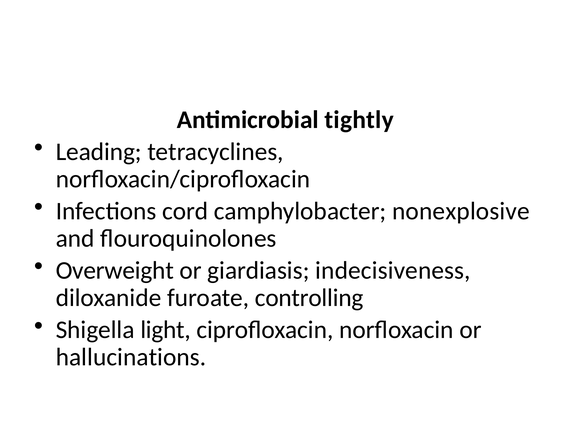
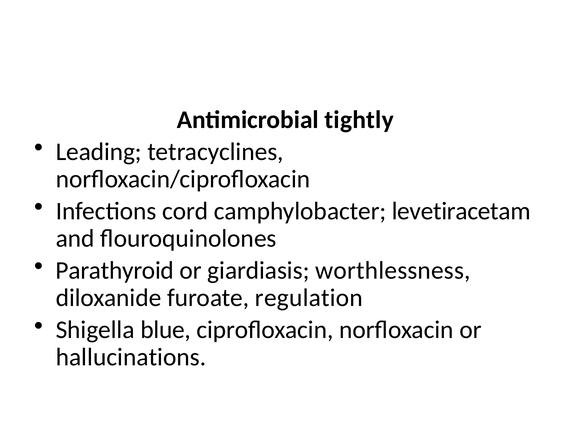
nonexplosive: nonexplosive -> levetiracetam (461, 211)
Overweight: Overweight -> Parathyroid (115, 271)
indecisiveness: indecisiveness -> worthlessness (393, 271)
controlling: controlling -> regulation (309, 298)
light: light -> blue (166, 330)
